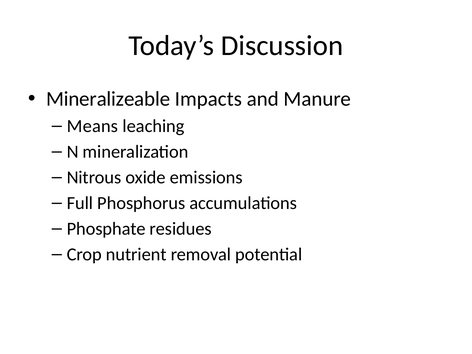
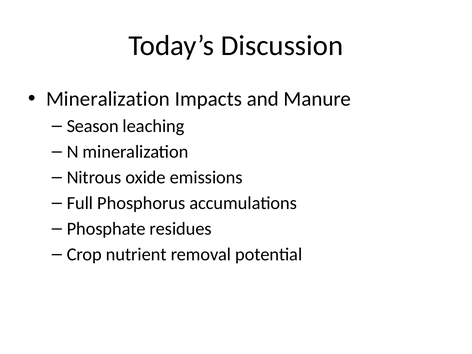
Mineralizeable: Mineralizeable -> Mineralization (108, 99)
Means: Means -> Season (93, 126)
